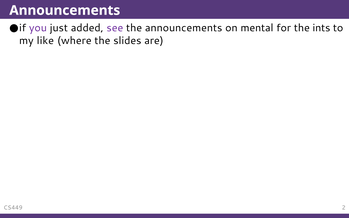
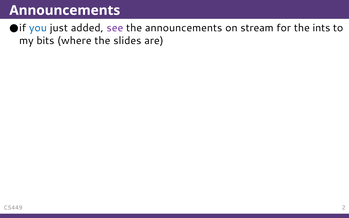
you colour: purple -> blue (38, 28)
mental: mental -> stream (257, 28)
like: like -> bits (45, 41)
